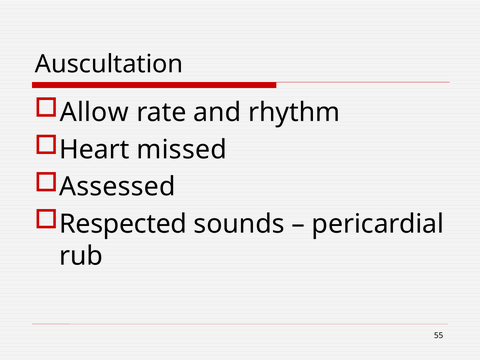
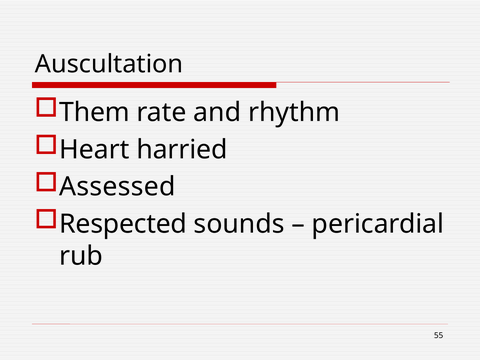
Allow: Allow -> Them (94, 112)
missed: missed -> harried (182, 150)
